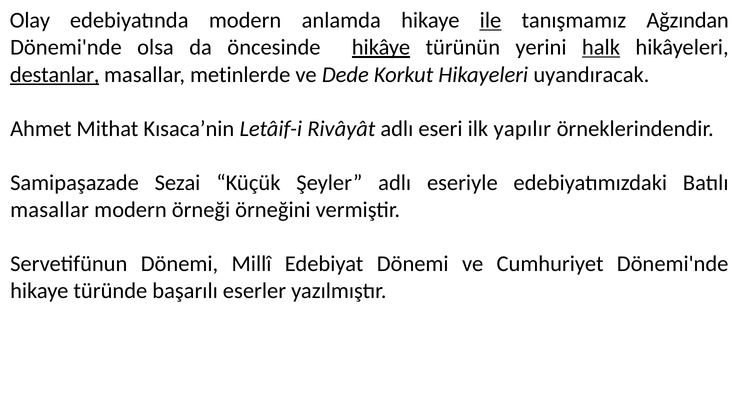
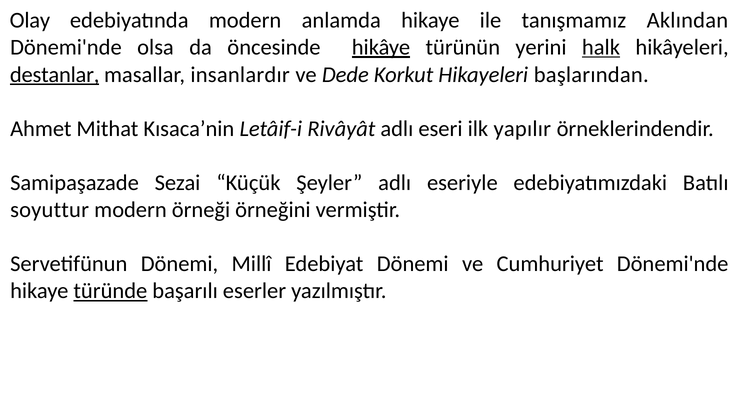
ile underline: present -> none (491, 20)
Ağzından: Ağzından -> Aklından (687, 20)
metinlerde: metinlerde -> insanlardır (240, 75)
uyandıracak: uyandıracak -> başlarından (591, 75)
masallar: masallar -> soyuttur (50, 210)
türünde underline: none -> present (110, 291)
